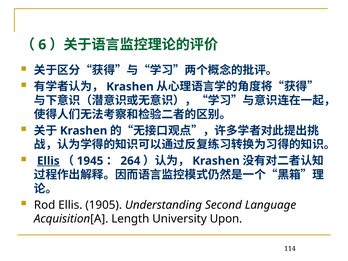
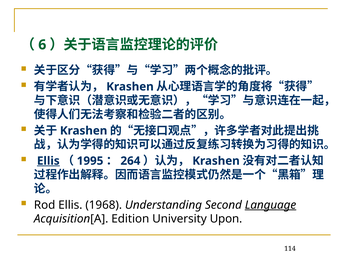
1945: 1945 -> 1995 (90, 161)
1905: 1905 -> 1968 (104, 205)
Language underline: none -> present (271, 205)
Length: Length -> Edition (130, 219)
